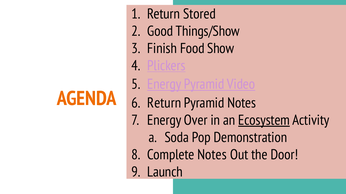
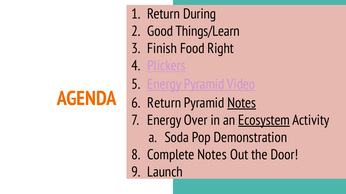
Stored: Stored -> During (200, 14)
Things/Show: Things/Show -> Things/Learn (208, 31)
Show: Show -> Right (221, 48)
Notes underline: none -> present (242, 103)
